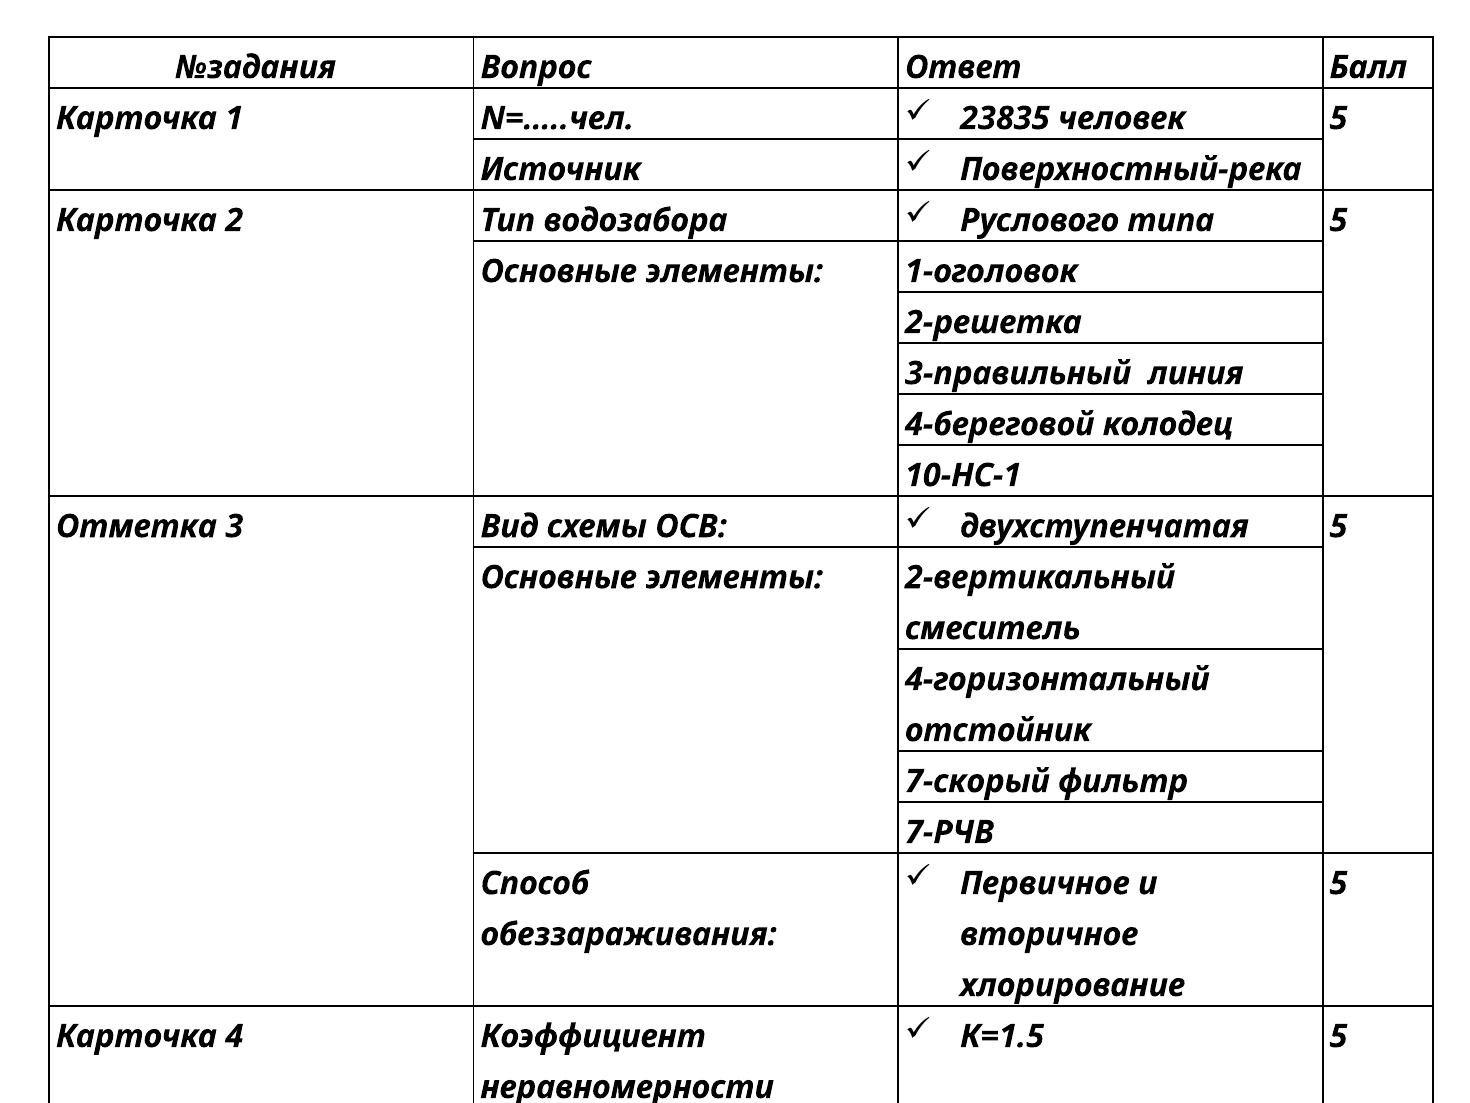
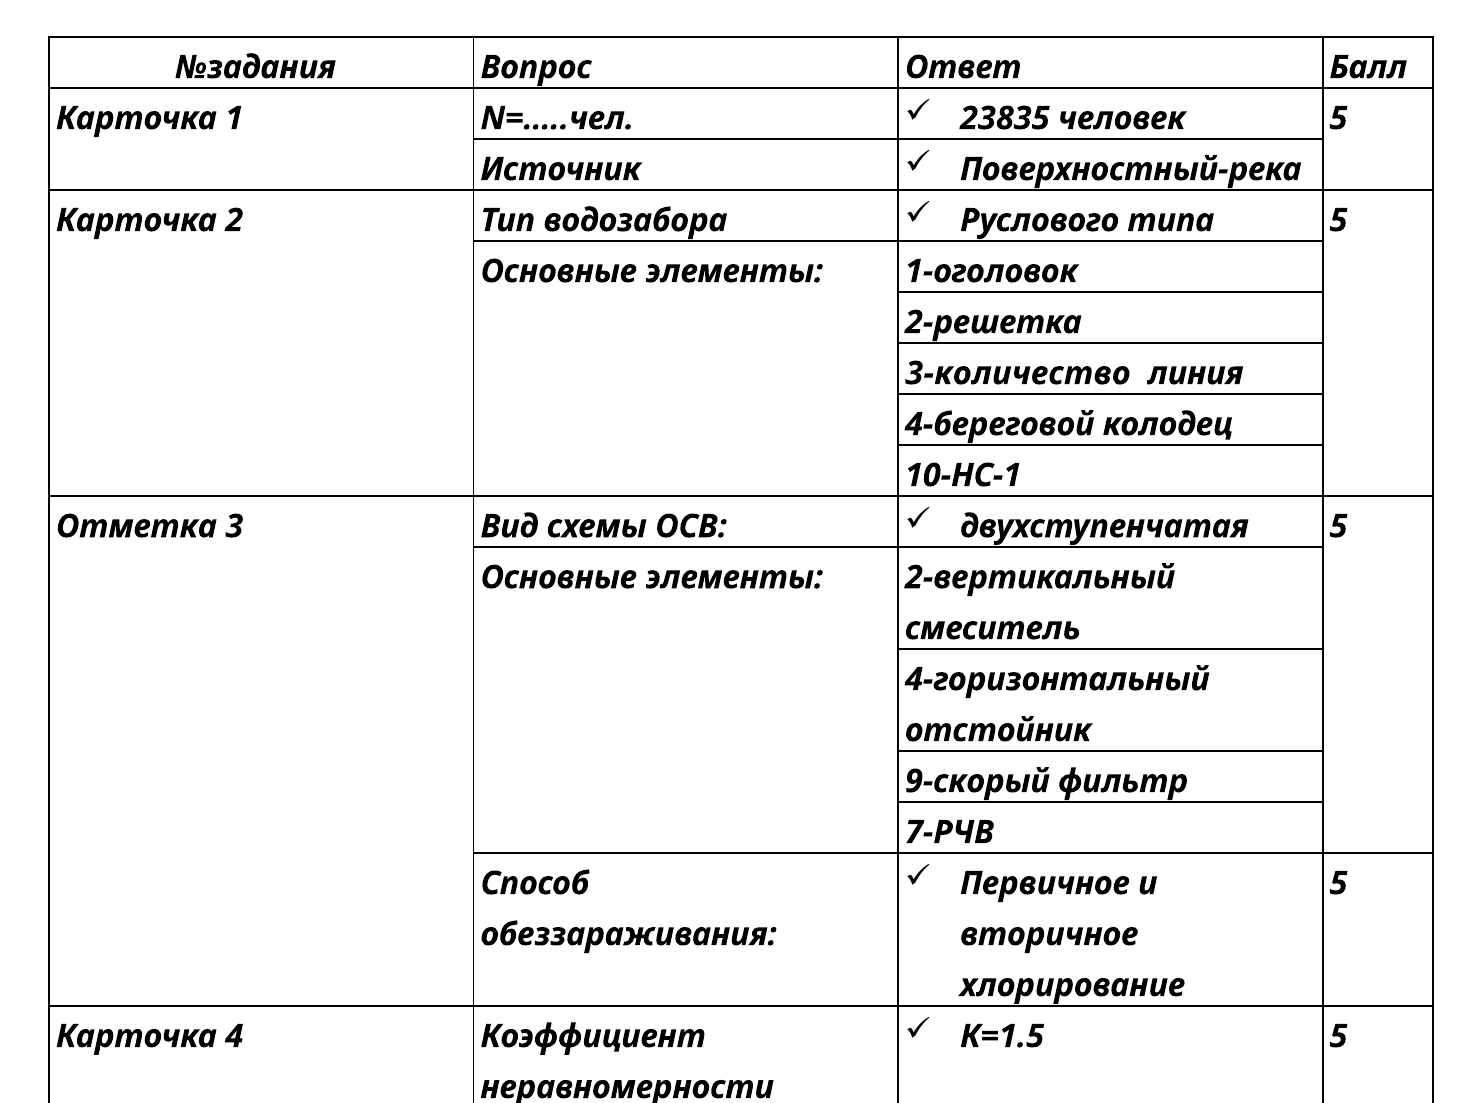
3-правильный: 3-правильный -> 3-количество (1018, 373)
7-скорый: 7-скорый -> 9-скорый (977, 781)
